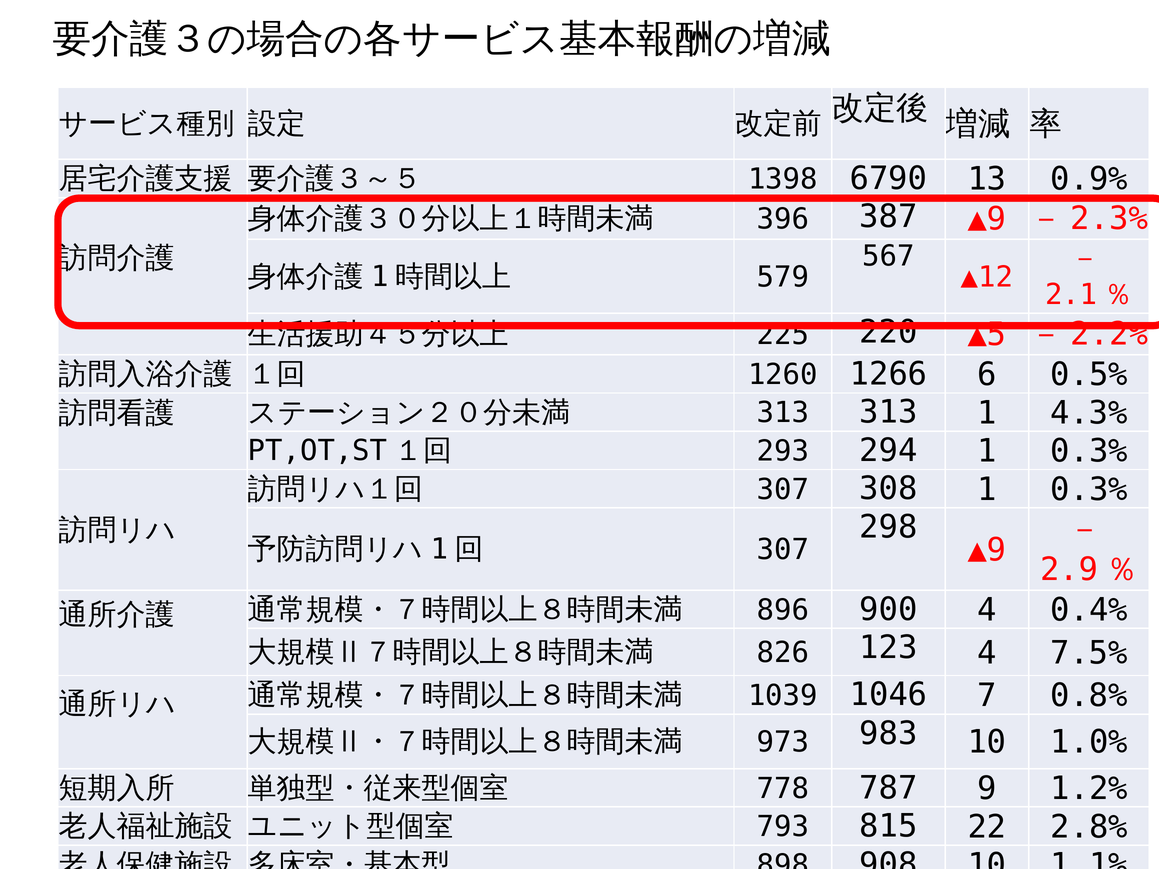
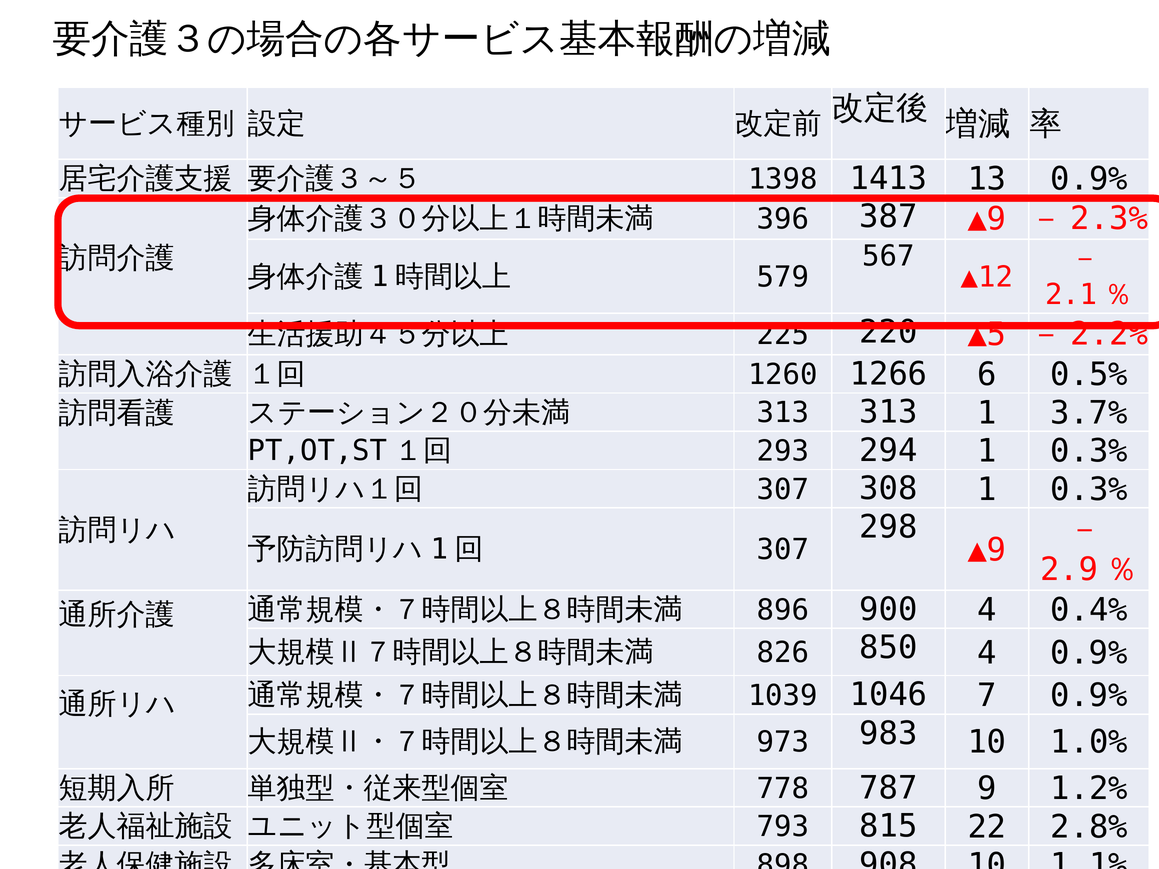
6790: 6790 -> 1413 (888, 179)
4.3%: 4.3% -> 3.7% (1089, 413)
123: 123 -> 850 (889, 648)
4 7.5%: 7.5% -> 0.9% (1089, 653)
7 0.8%: 0.8% -> 0.9% (1089, 696)
